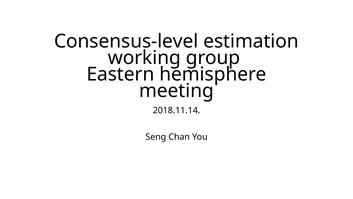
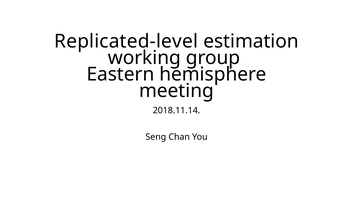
Consensus-level: Consensus-level -> Replicated-level (126, 41)
